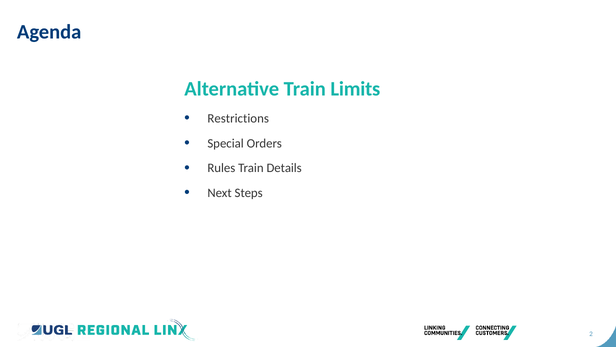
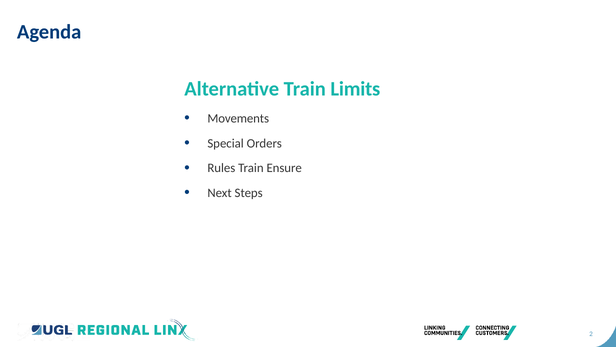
Restrictions: Restrictions -> Movements (238, 118)
Details: Details -> Ensure (284, 168)
